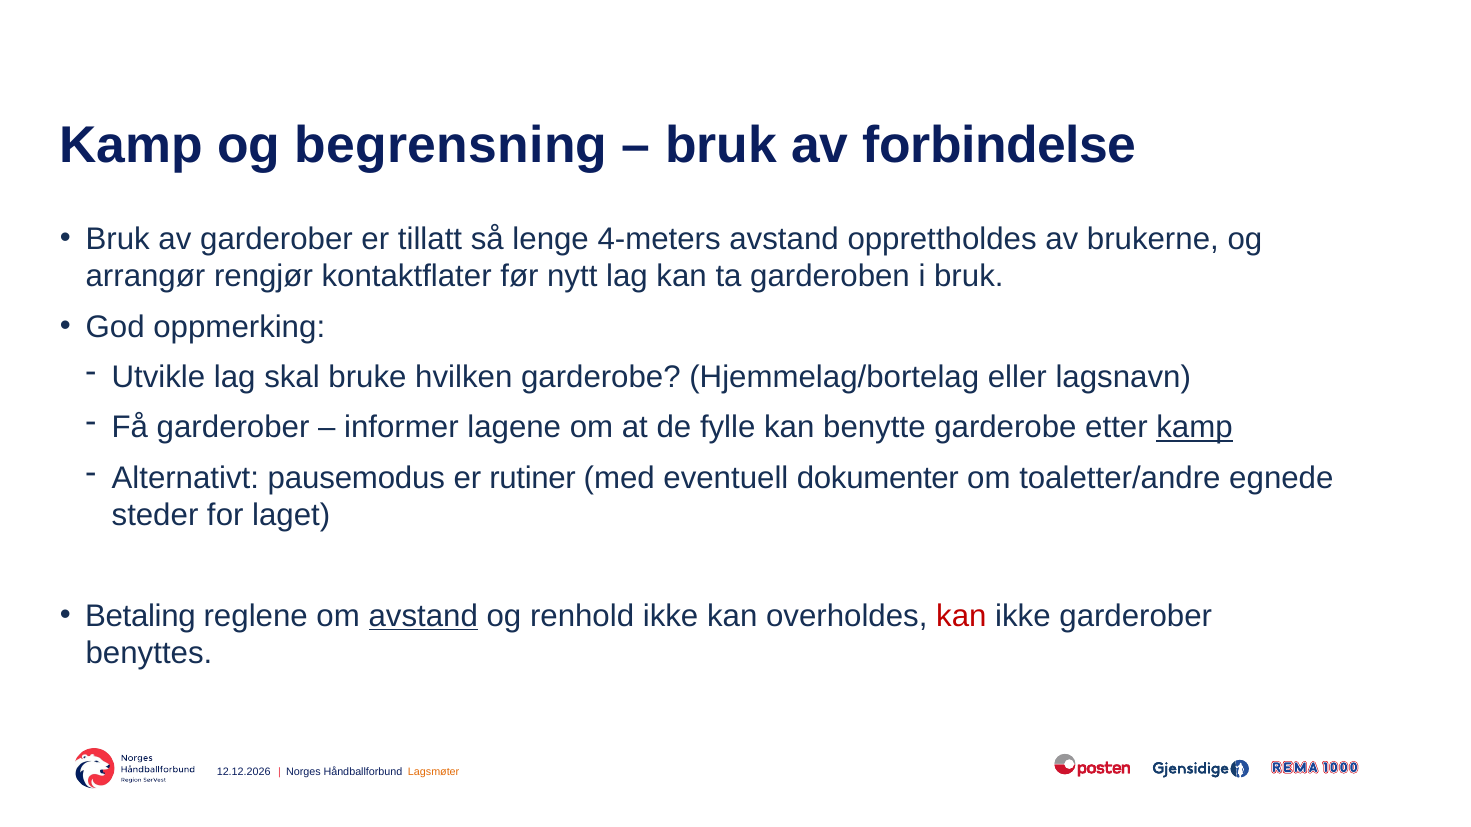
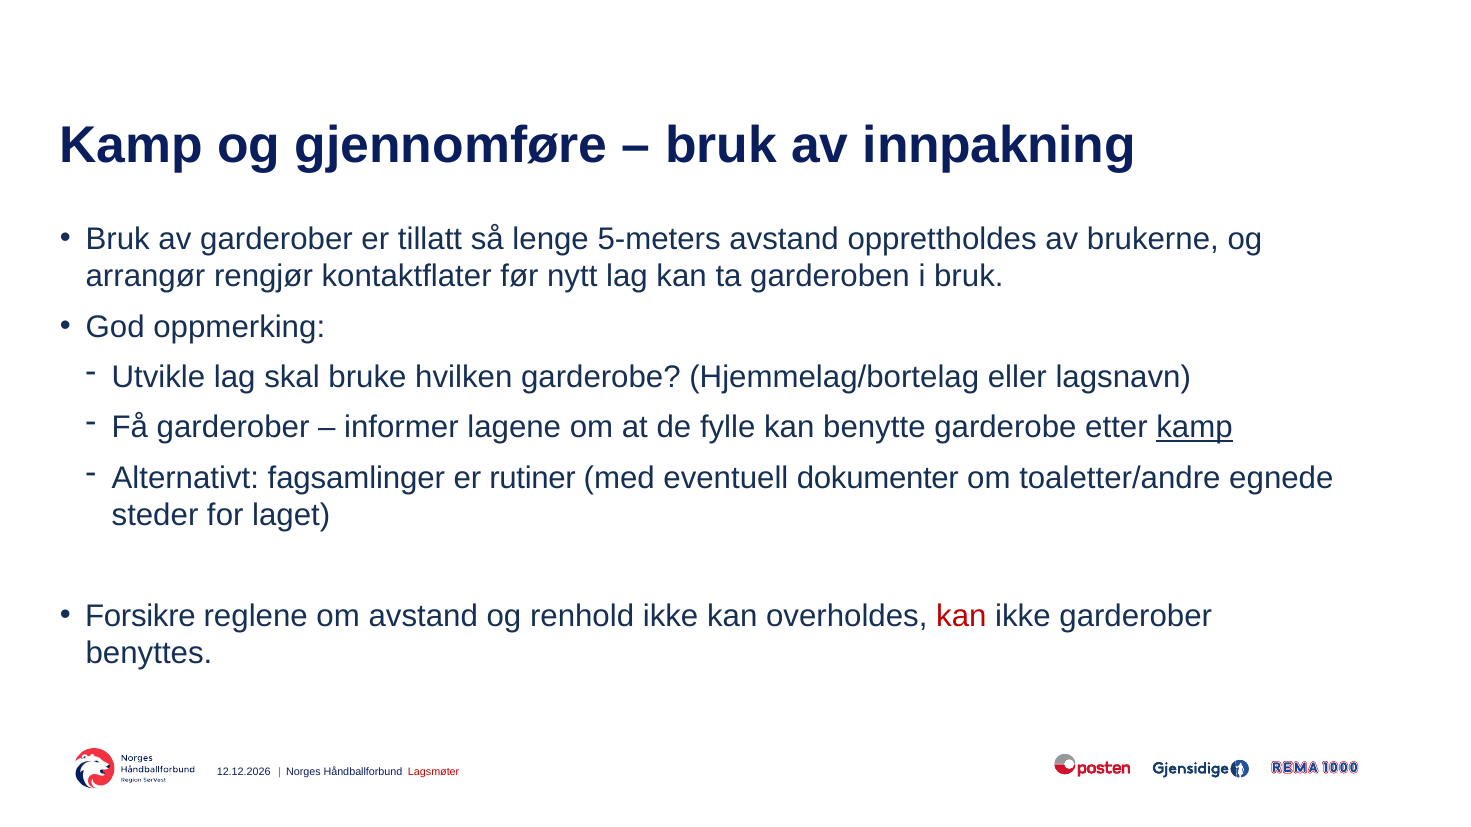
begrensning: begrensning -> gjennomføre (451, 145)
forbindelse: forbindelse -> innpakning (999, 145)
4-meters: 4-meters -> 5-meters (659, 239)
pausemodus: pausemodus -> fagsamlinger (356, 478)
Betaling: Betaling -> Forsikre (140, 616)
avstand underline: present -> none (423, 616)
Lagsmøter colour: orange -> red (434, 772)
